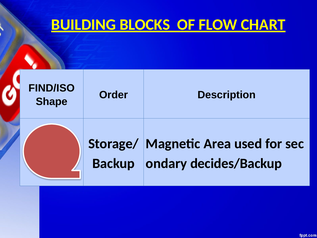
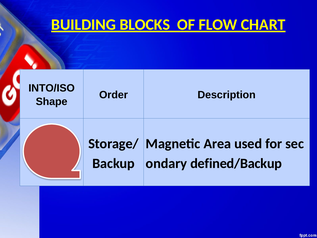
FIND/ISO: FIND/ISO -> INTO/ISO (52, 88)
decides/Backup: decides/Backup -> defined/Backup (236, 163)
